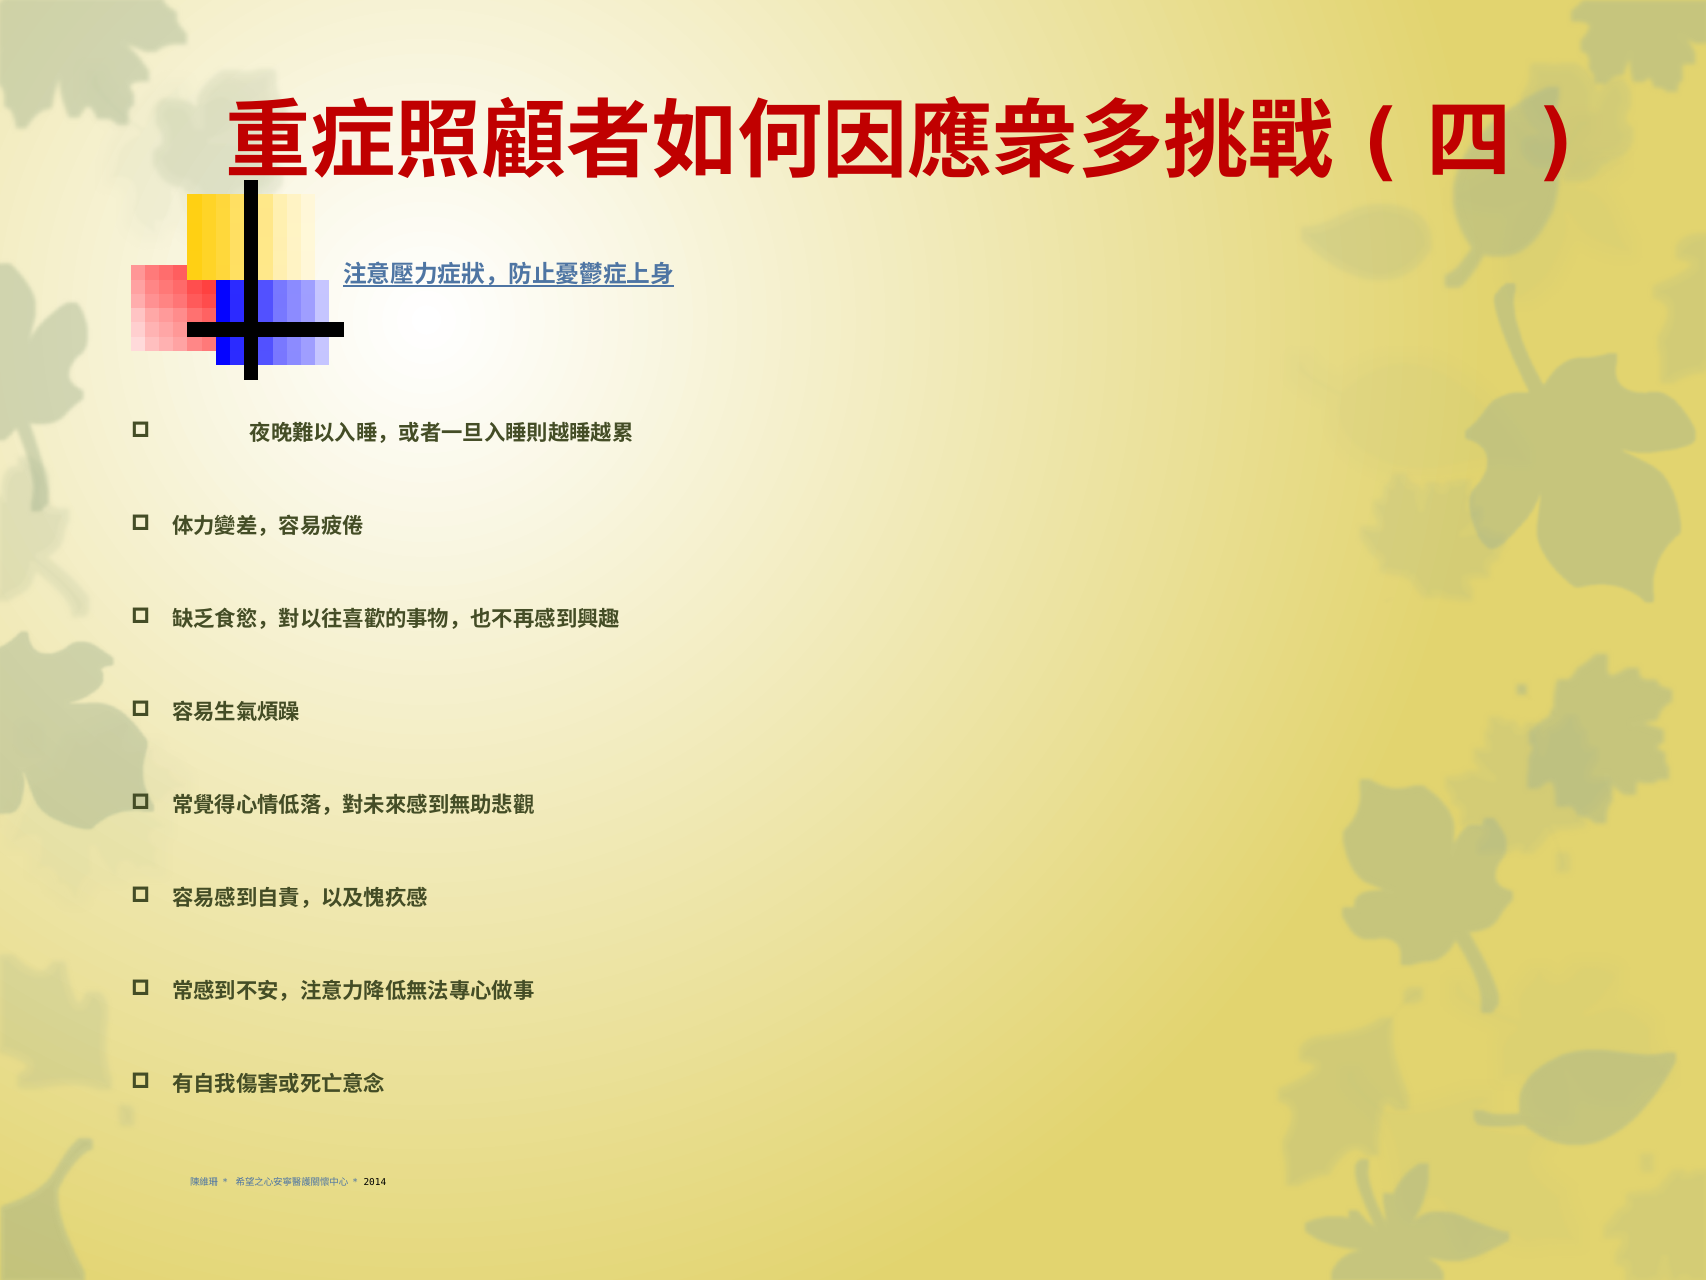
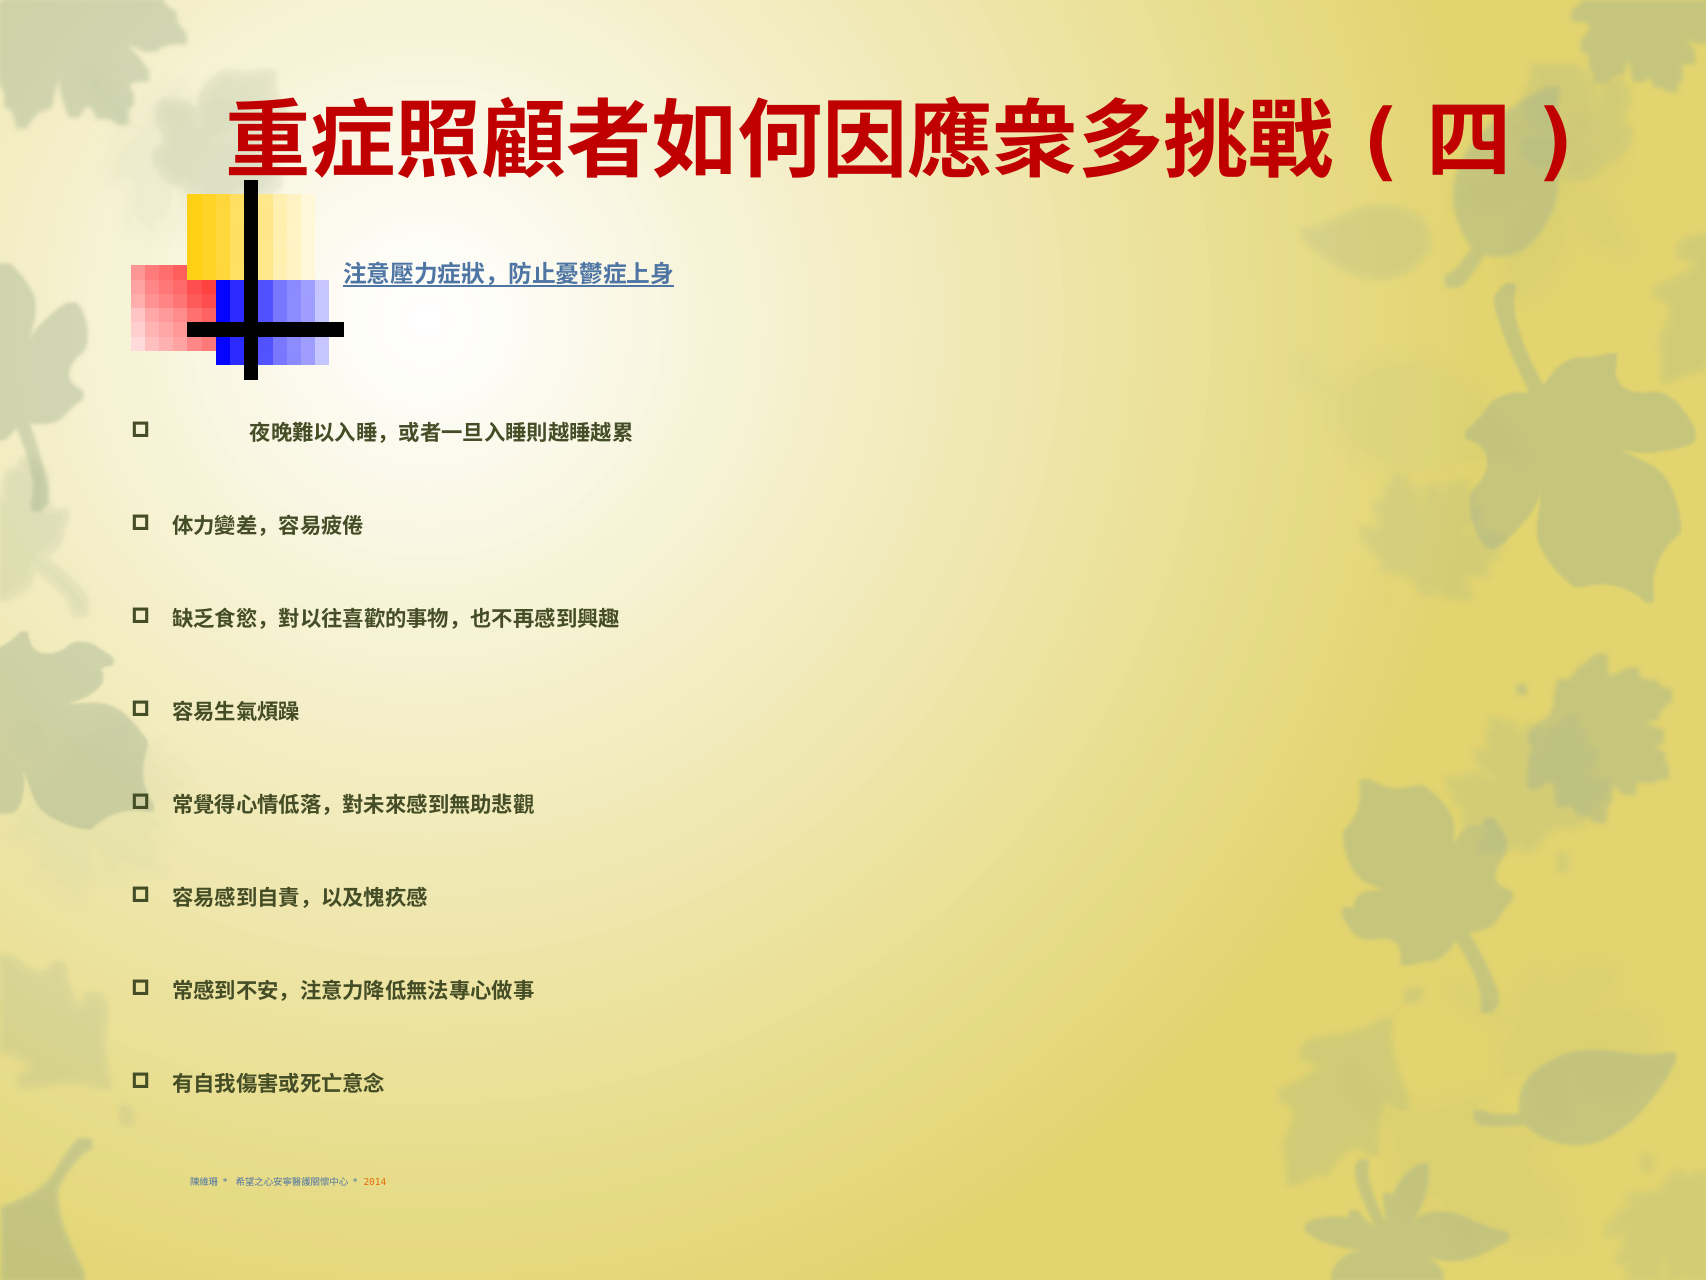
2014 colour: black -> orange (375, 1182)
